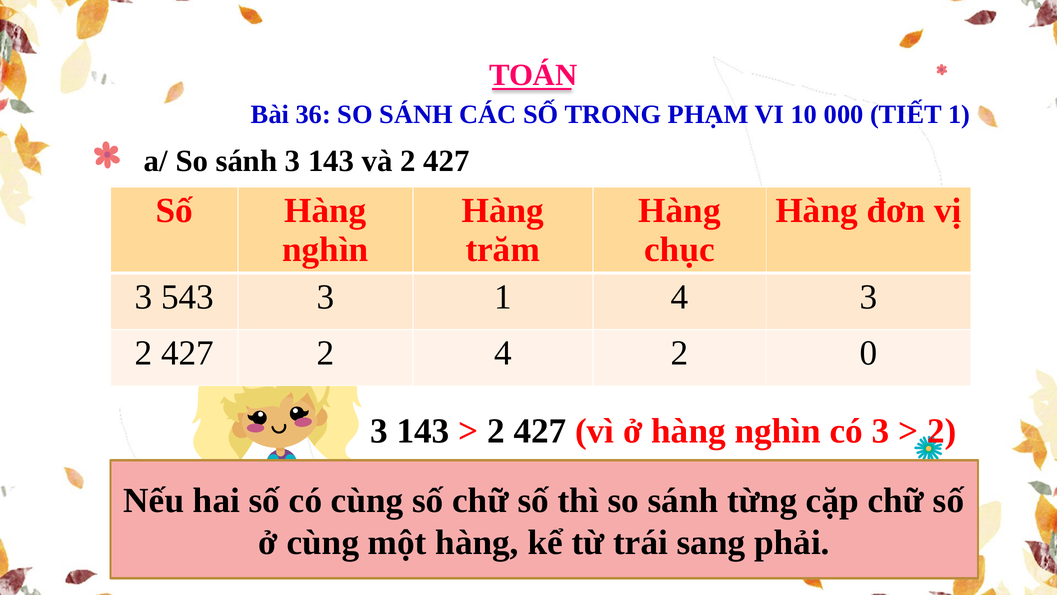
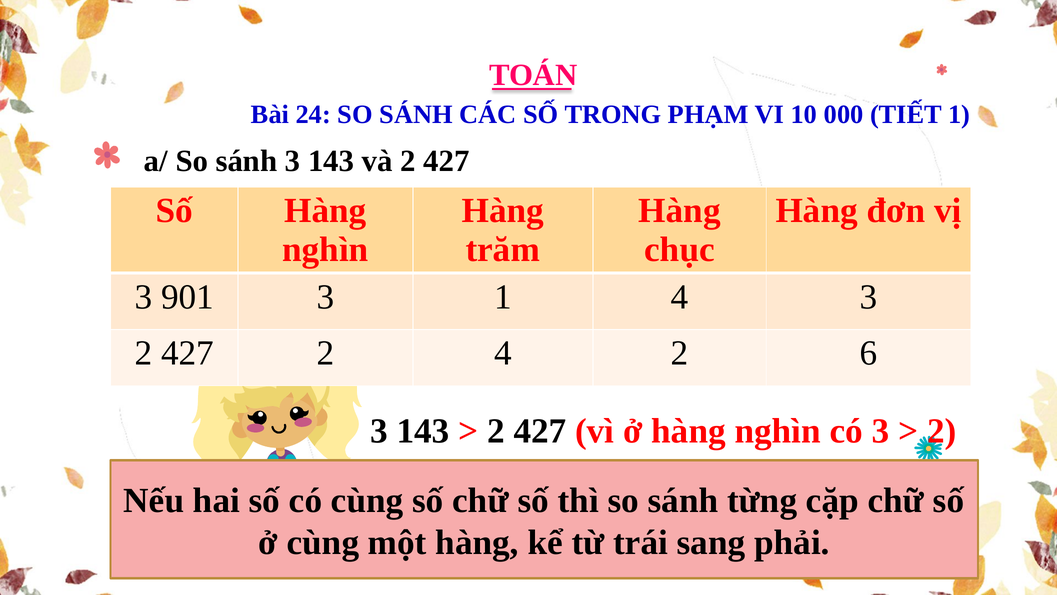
36: 36 -> 24 (313, 114)
543: 543 -> 901 (187, 297)
0: 0 -> 6 (869, 353)
